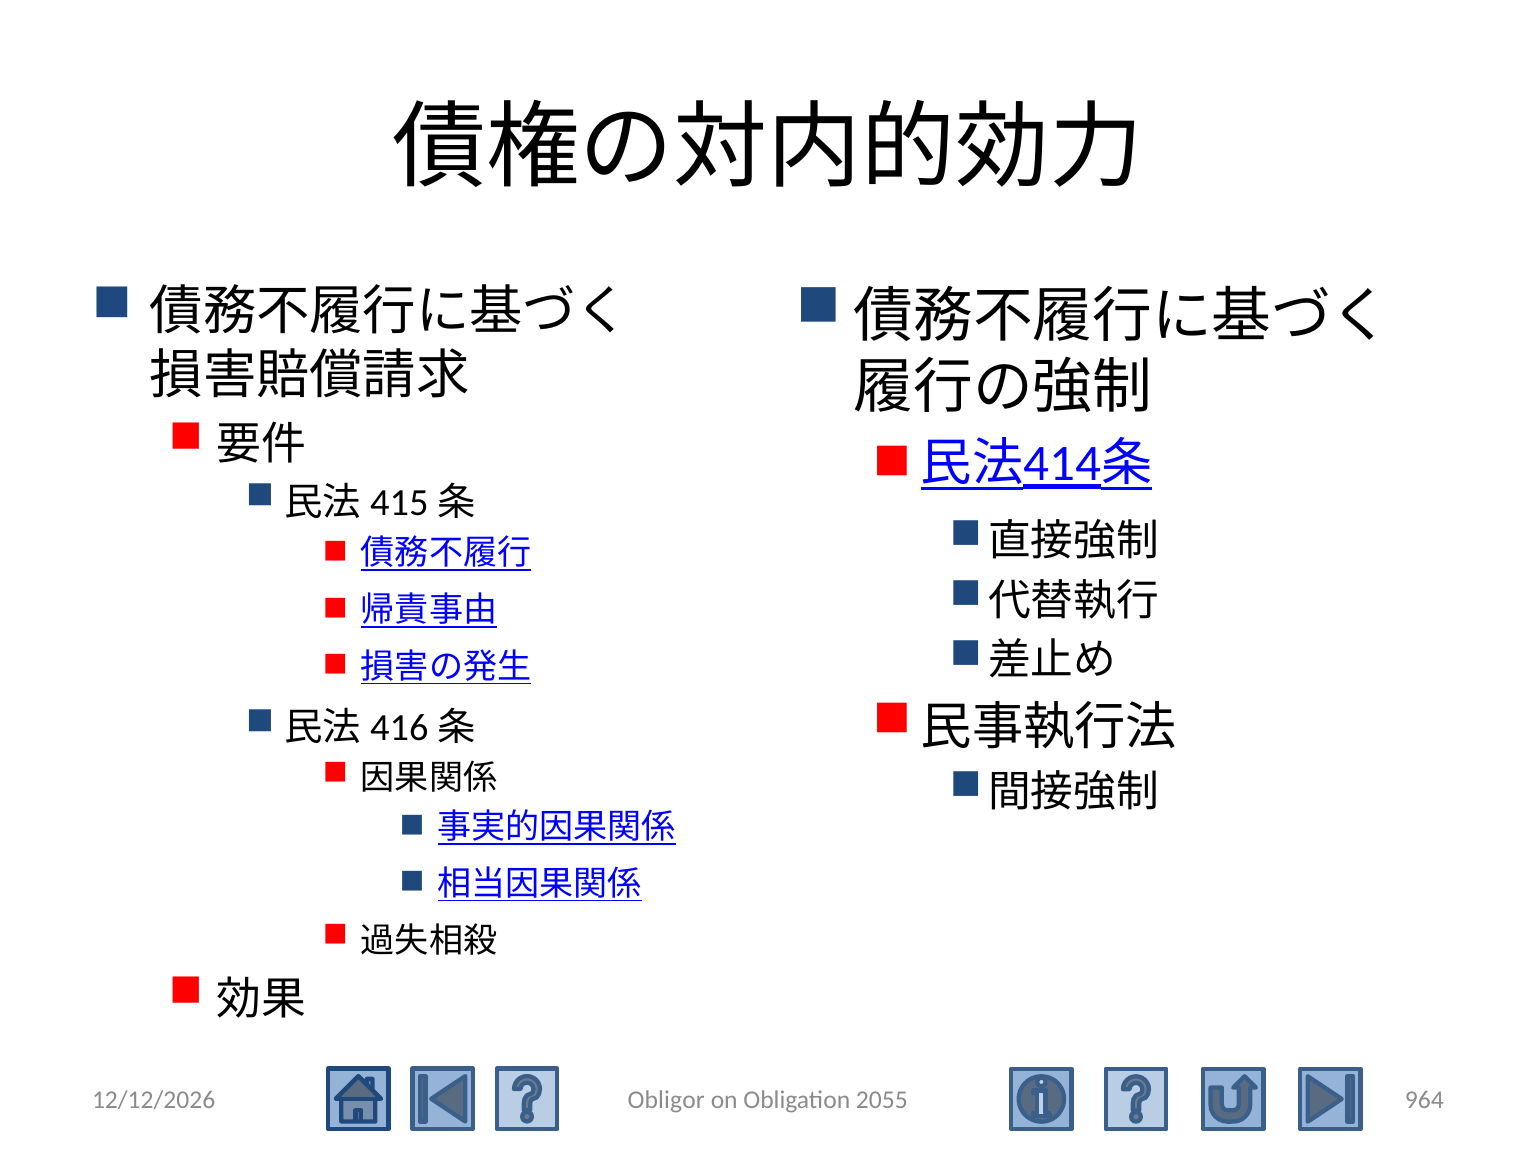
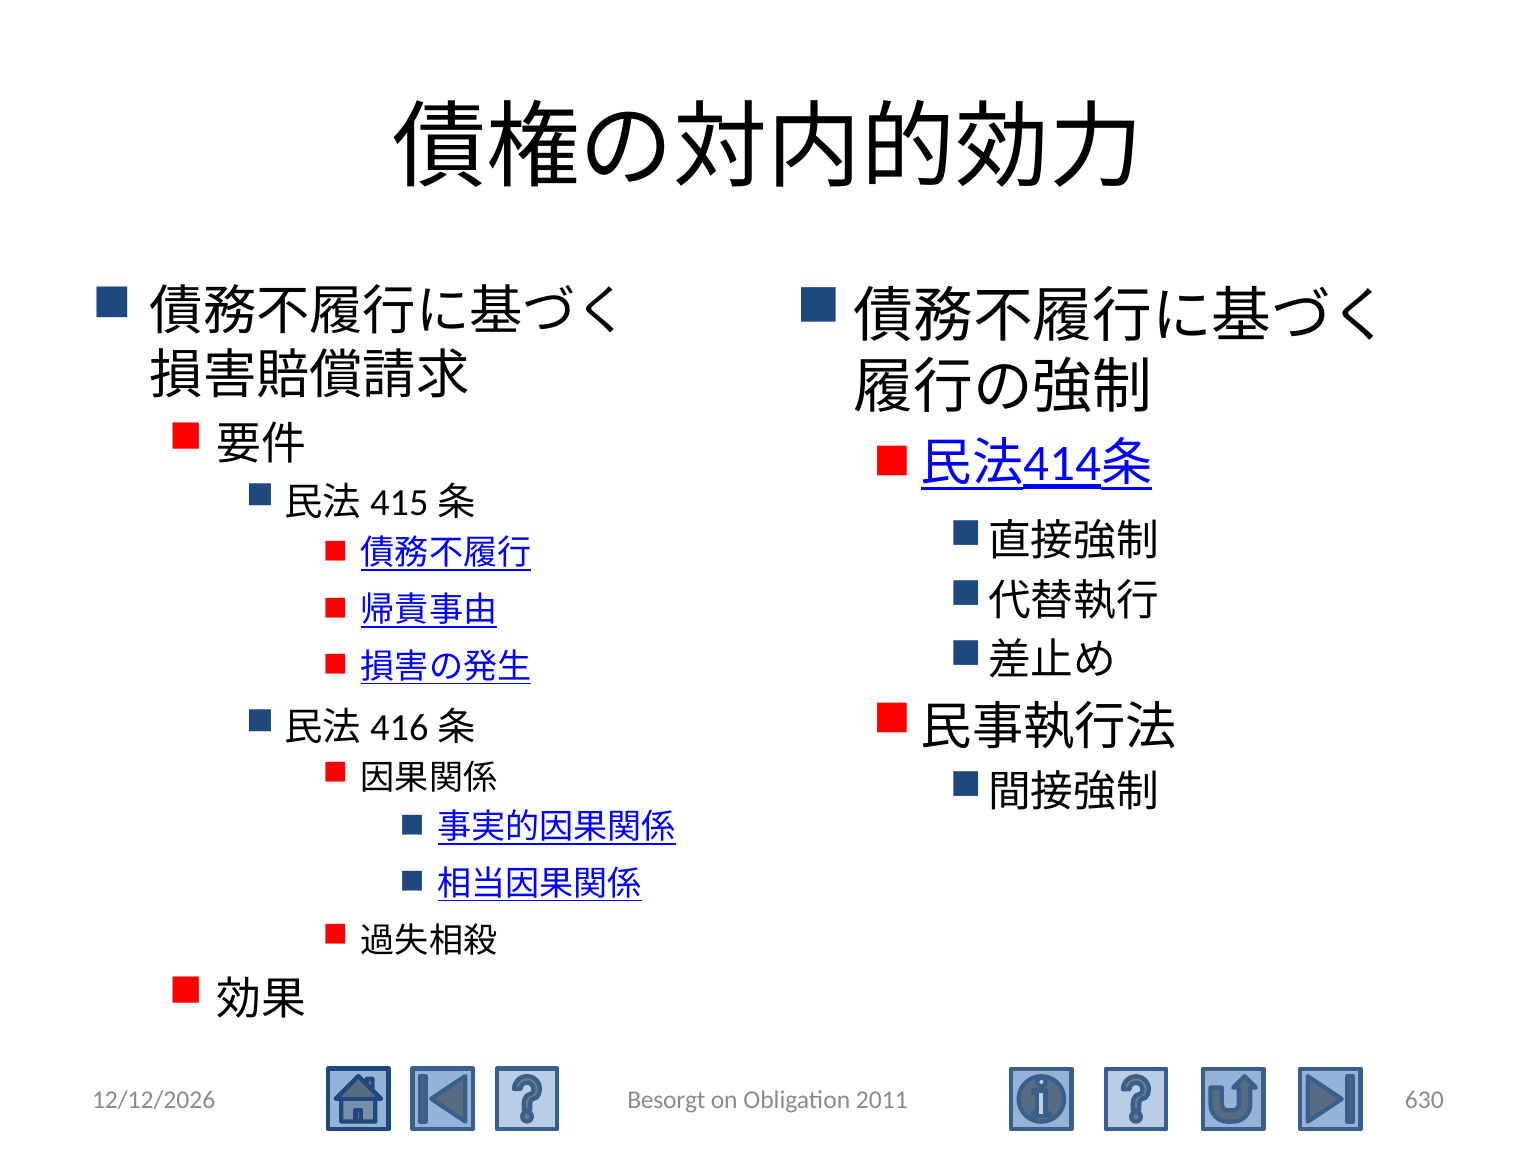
Obligor: Obligor -> Besorgt (666, 1100)
2055: 2055 -> 2011 (882, 1100)
964: 964 -> 630 (1424, 1100)
